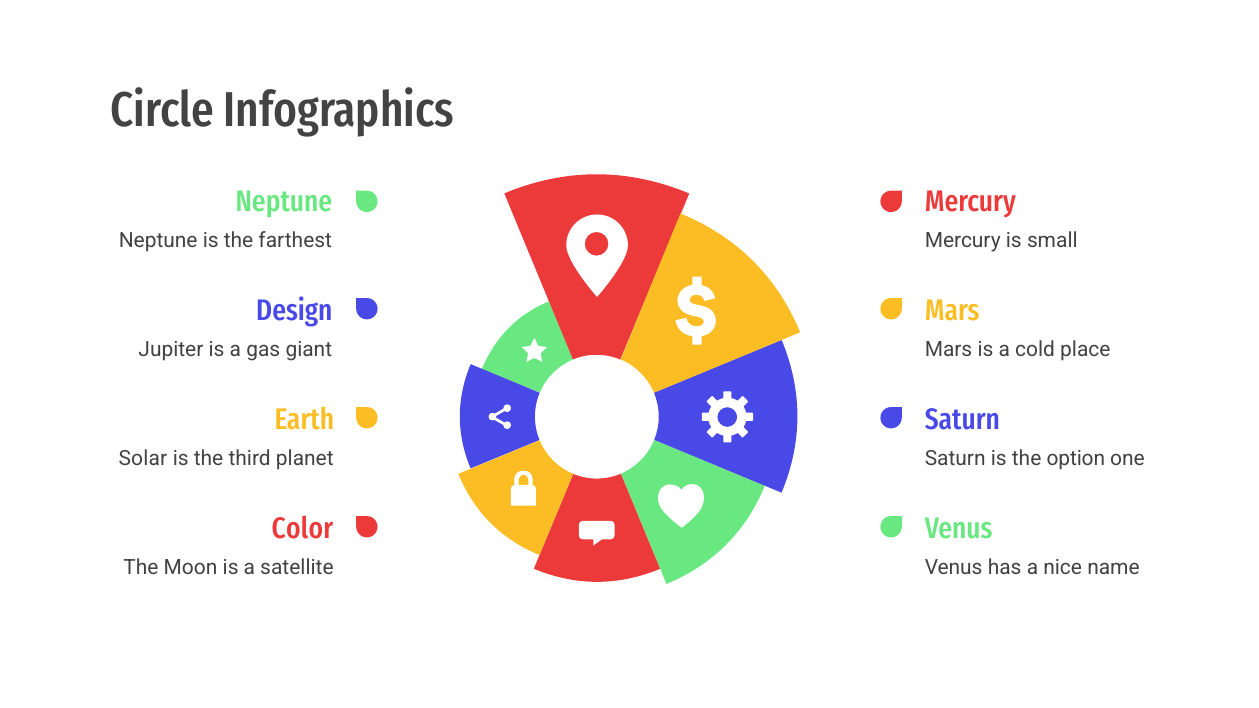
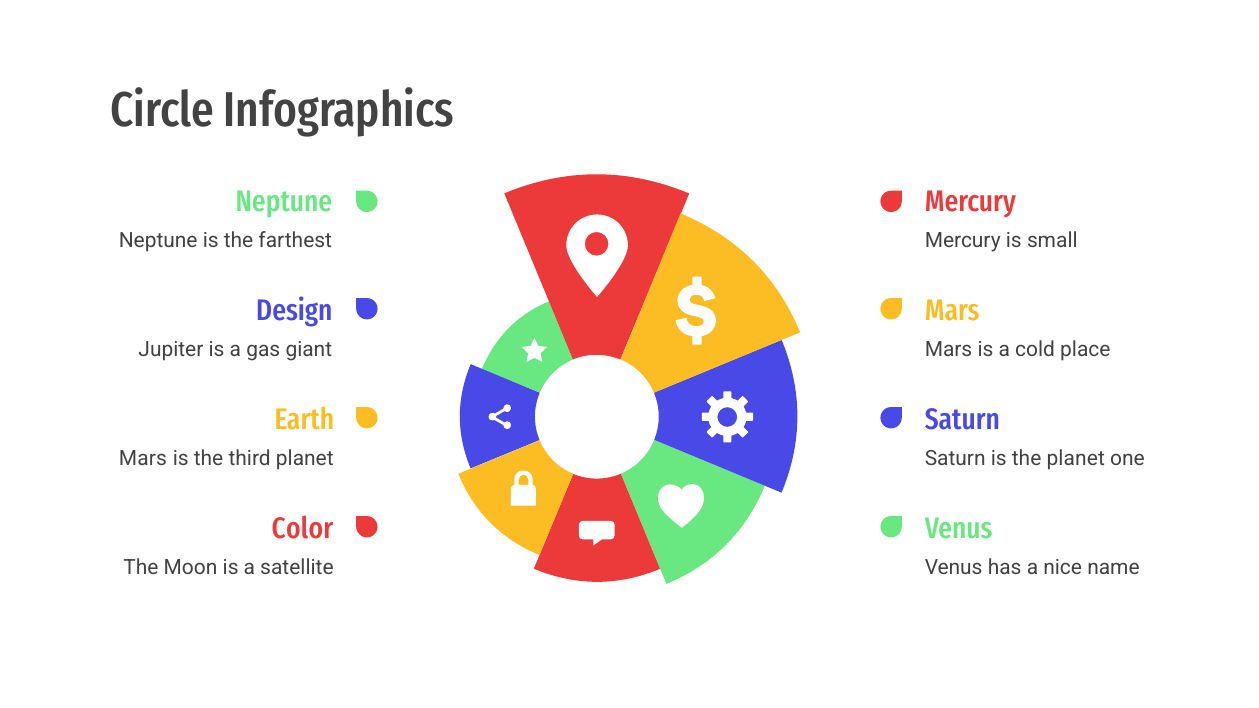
Solar: Solar -> Mars (143, 459)
the option: option -> planet (1076, 459)
